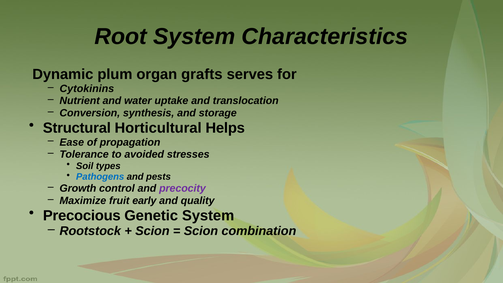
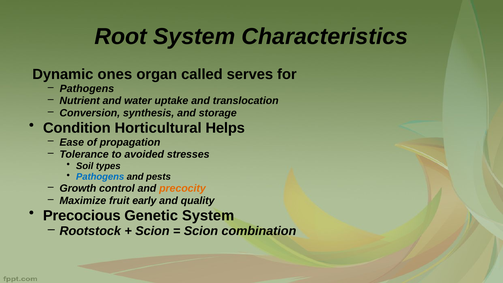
plum: plum -> ones (115, 74)
grafts: grafts -> called (202, 74)
Cytokinins: Cytokinins -> Pathogens (87, 89)
Structural: Structural -> Condition (77, 128)
precocity colour: purple -> orange (182, 188)
